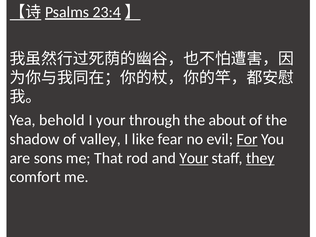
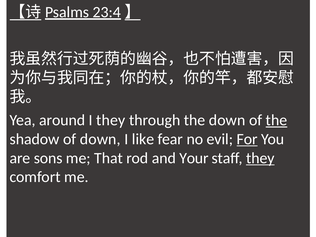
behold: behold -> around (62, 120)
I your: your -> they (111, 120)
the about: about -> down (227, 120)
the underline: none -> present (276, 120)
of valley: valley -> down (100, 139)
Your underline: present -> none (194, 158)
